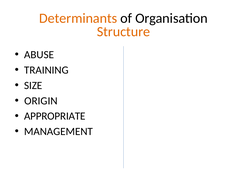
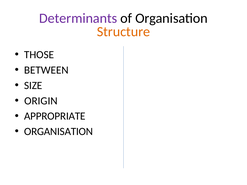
Determinants colour: orange -> purple (78, 18)
ABUSE: ABUSE -> THOSE (39, 55)
TRAINING: TRAINING -> BETWEEN (46, 70)
MANAGEMENT: MANAGEMENT -> ORGANISATION (59, 132)
